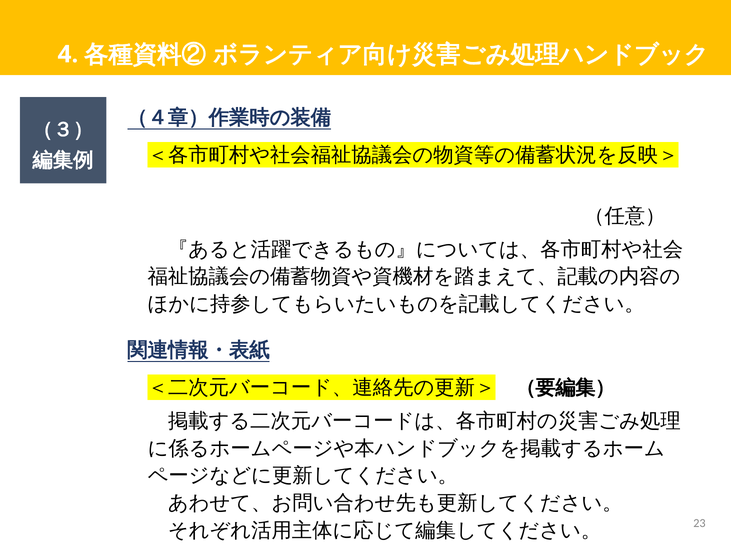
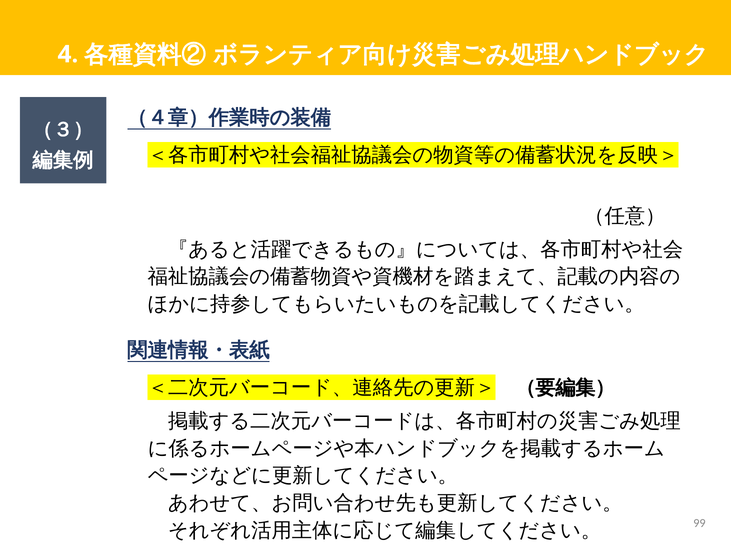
23: 23 -> 99 (699, 523)
